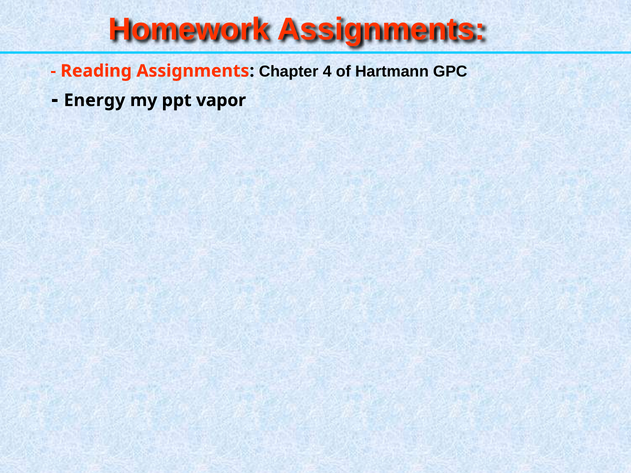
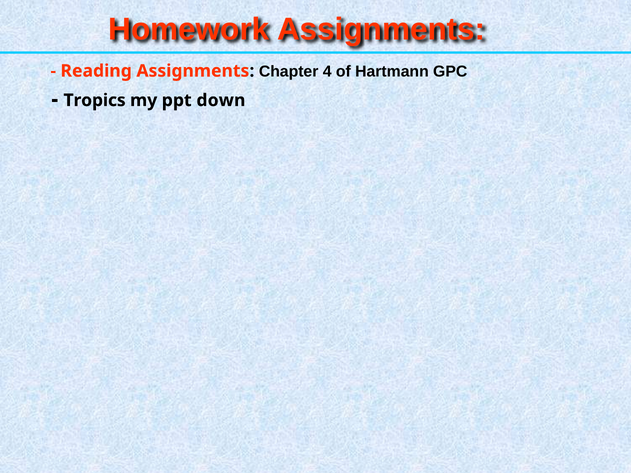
Energy: Energy -> Tropics (95, 100)
vapor: vapor -> down (221, 100)
